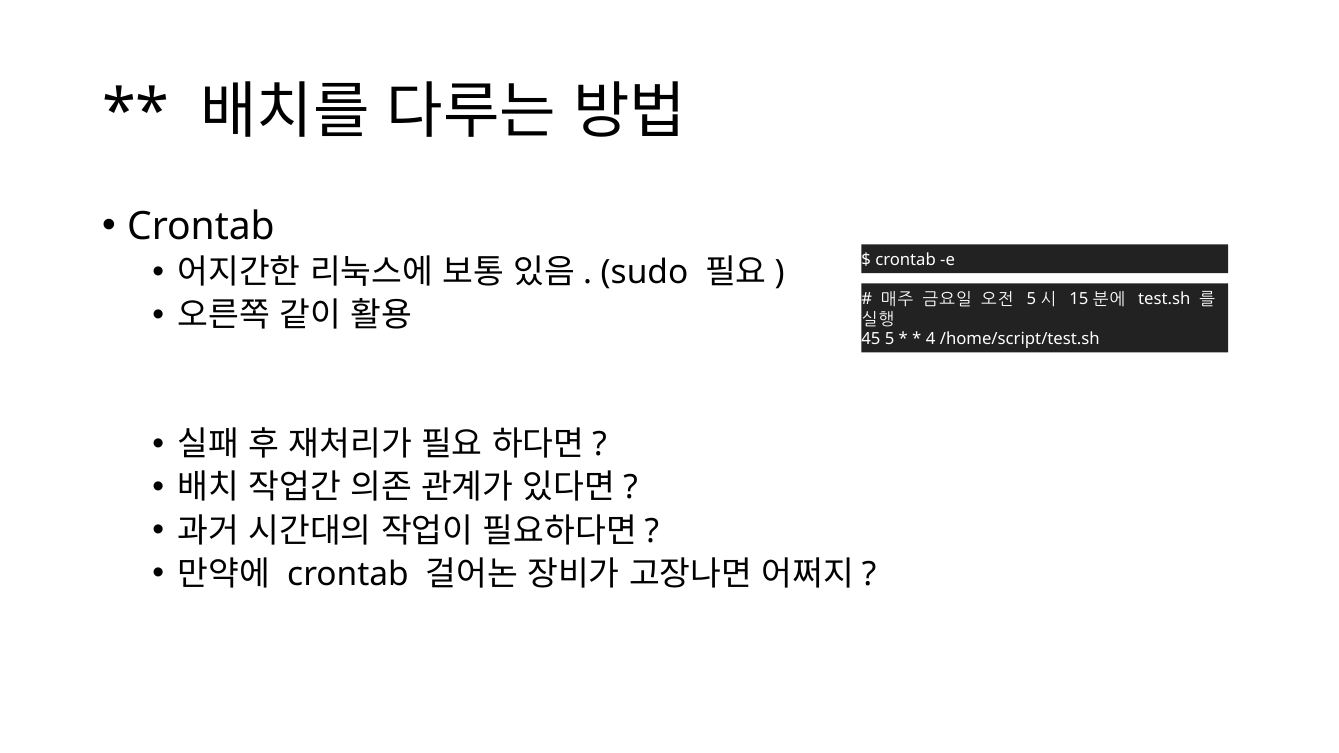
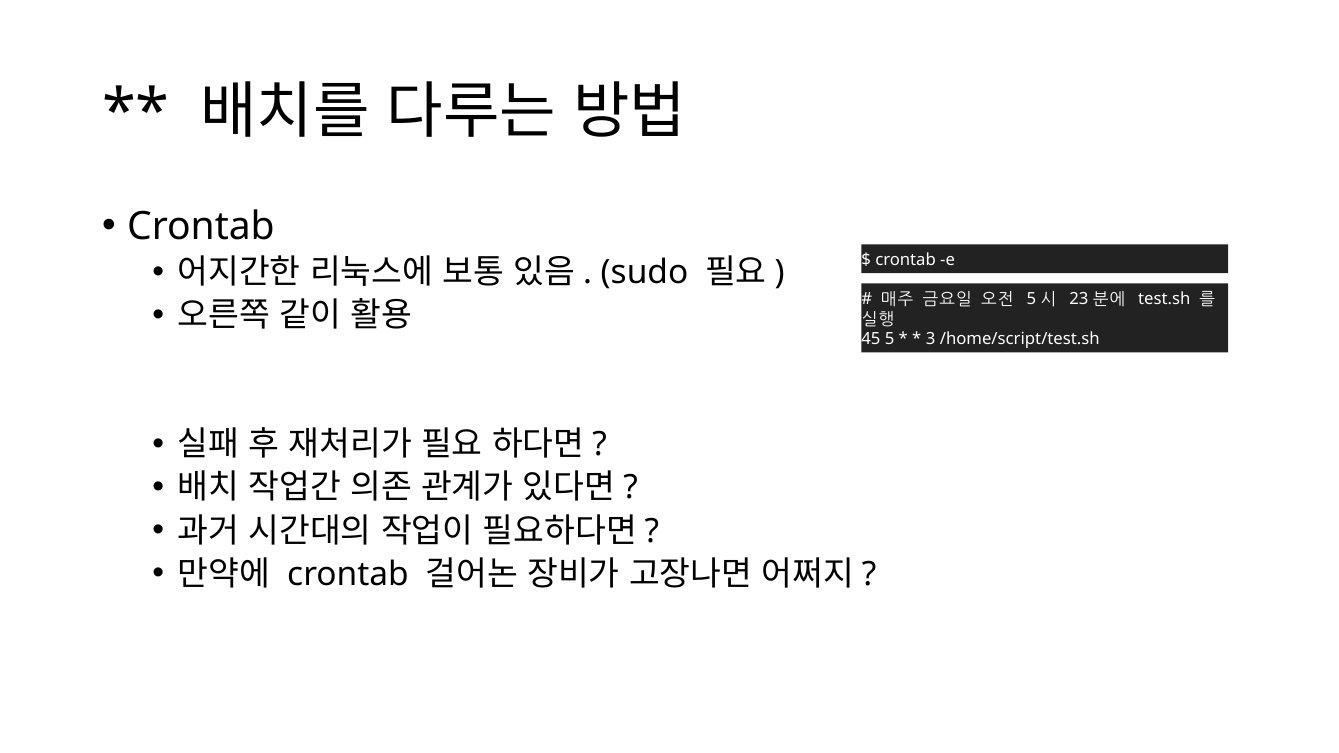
15: 15 -> 23 (1079, 299)
4: 4 -> 3 (931, 339)
